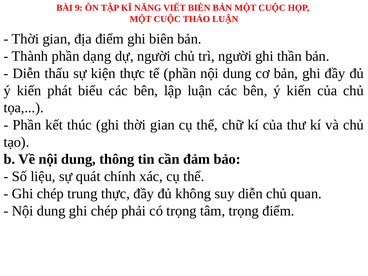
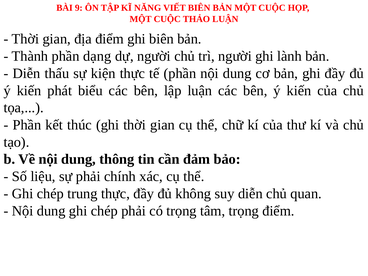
thần: thần -> lành (289, 56)
sự quát: quát -> phải (88, 176)
